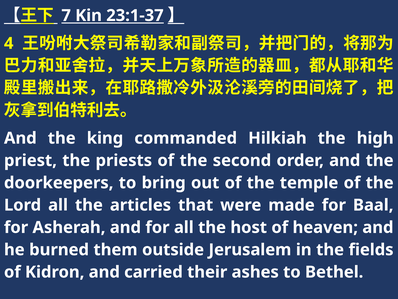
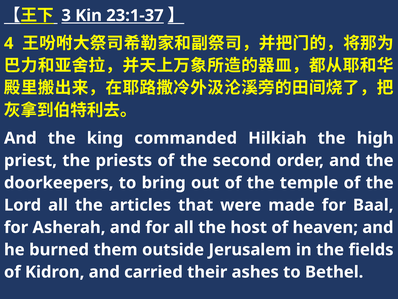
7: 7 -> 3 (66, 15)
